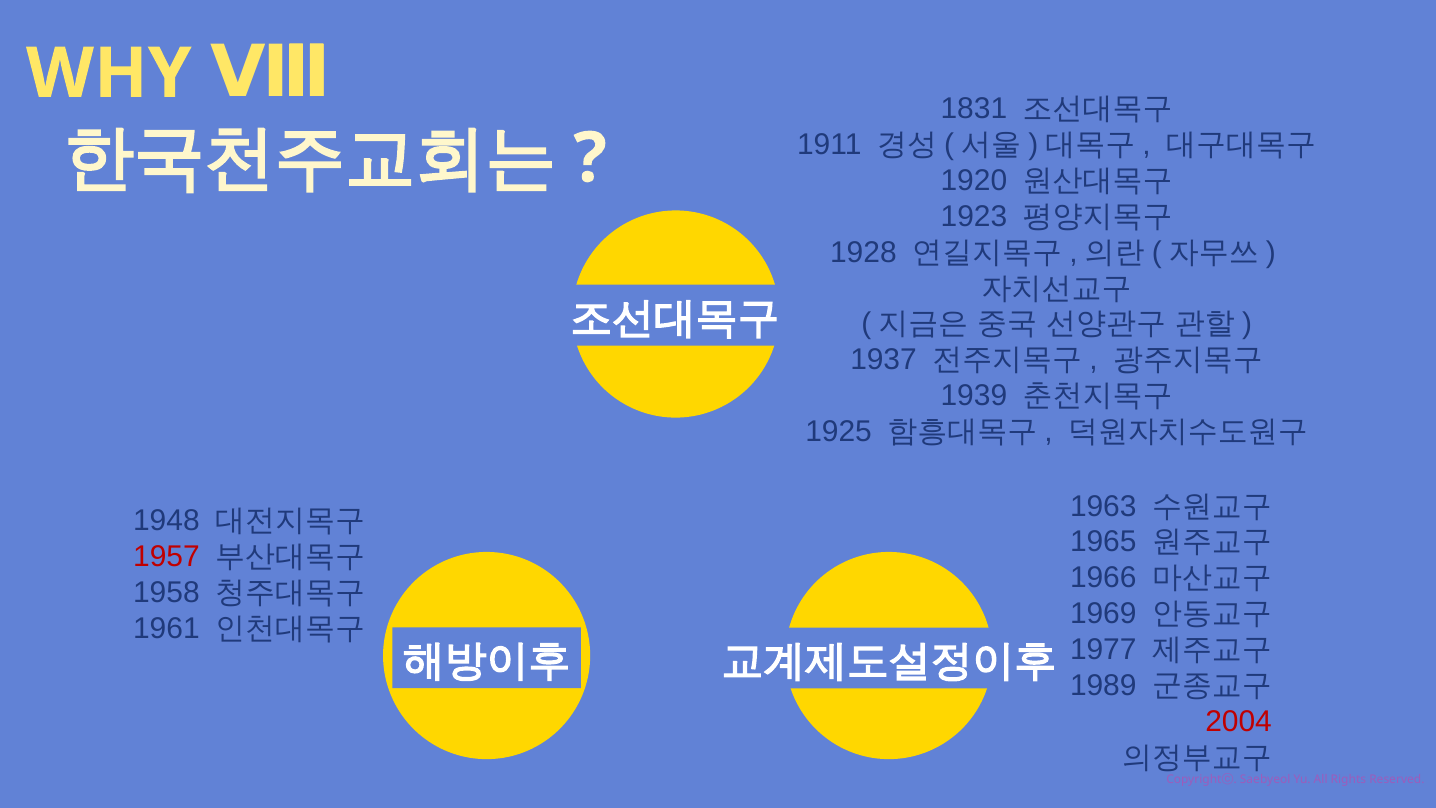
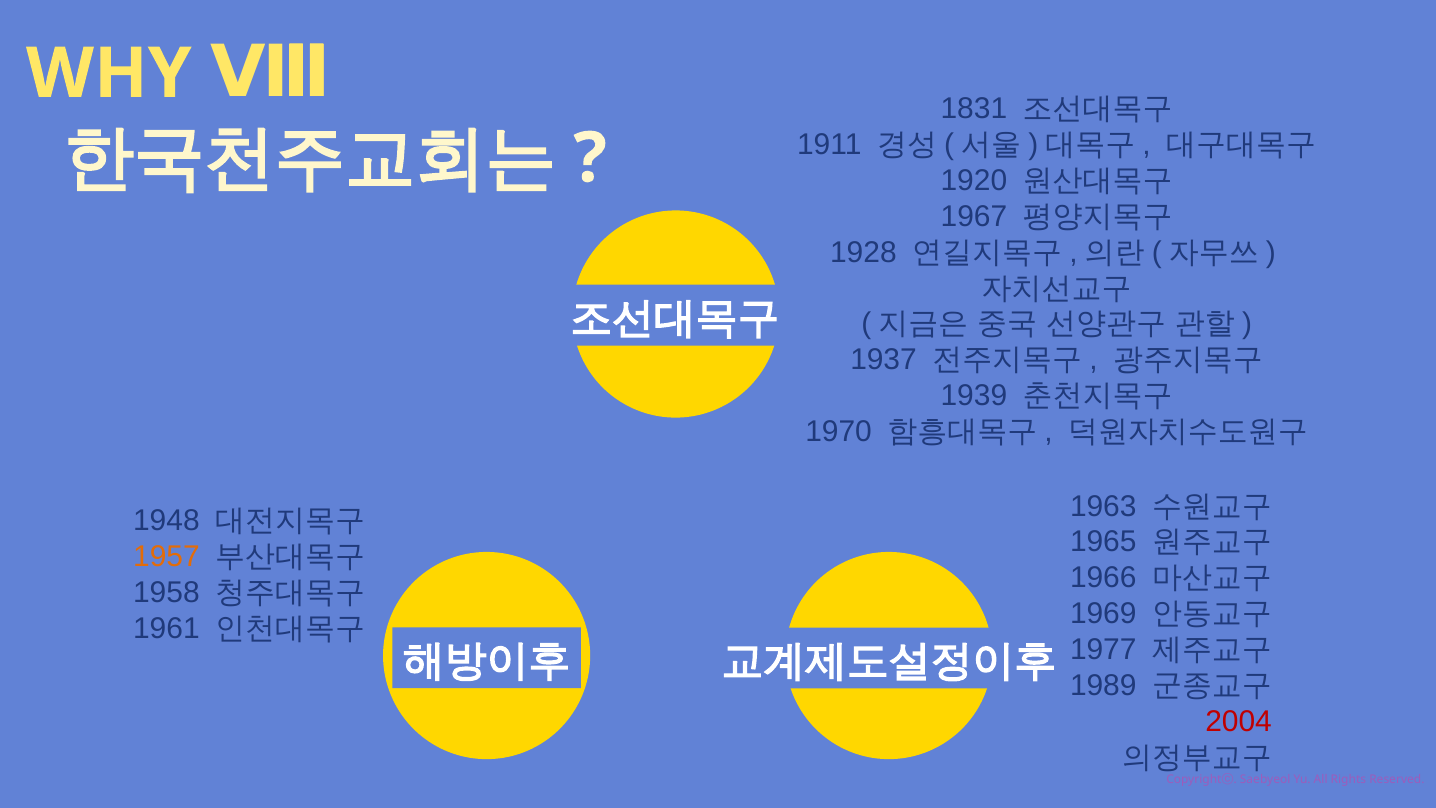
1923: 1923 -> 1967 (974, 216)
1925: 1925 -> 1970 (839, 432)
1957 colour: red -> orange (166, 557)
